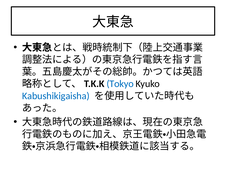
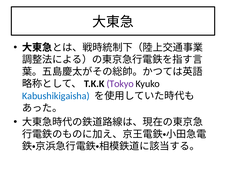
Tokyo colour: blue -> purple (120, 84)
